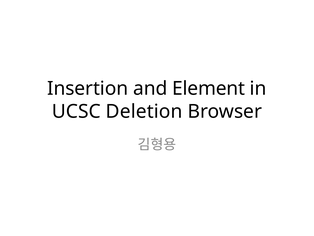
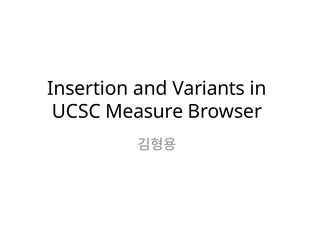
Element: Element -> Variants (209, 88)
Deletion: Deletion -> Measure (144, 111)
